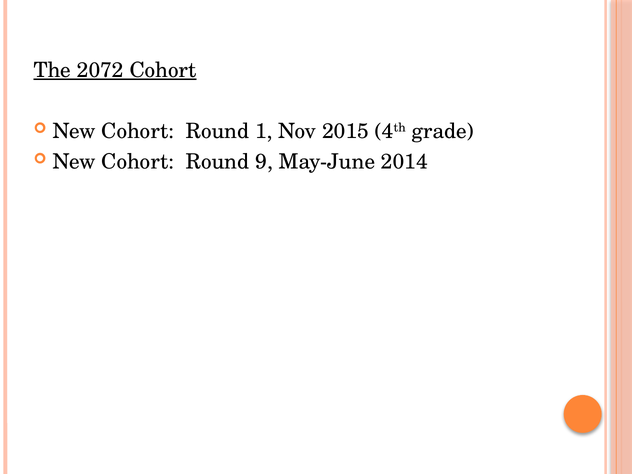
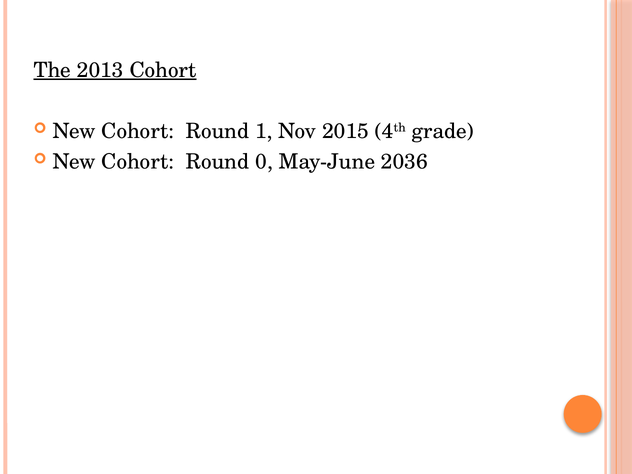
2072: 2072 -> 2013 (100, 70)
9: 9 -> 0 (264, 162)
2014: 2014 -> 2036 (404, 162)
